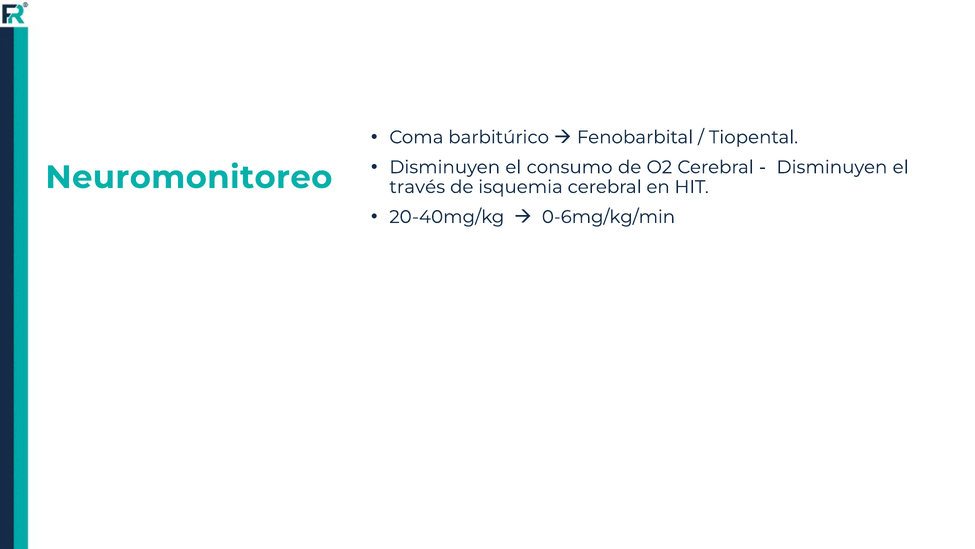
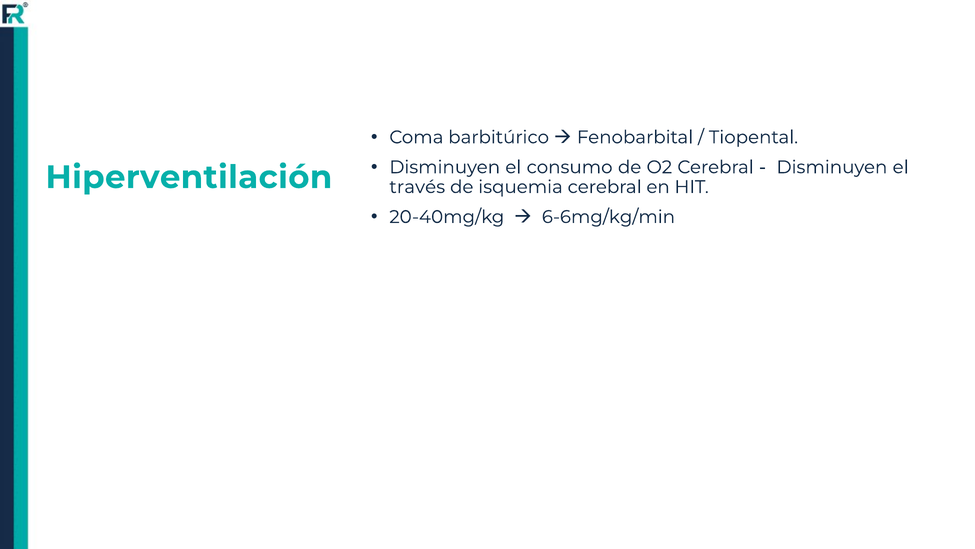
Neuromonitoreo: Neuromonitoreo -> Hiperventilación (189, 177)
0-6mg/kg/min: 0-6mg/kg/min -> 6-6mg/kg/min (608, 217)
